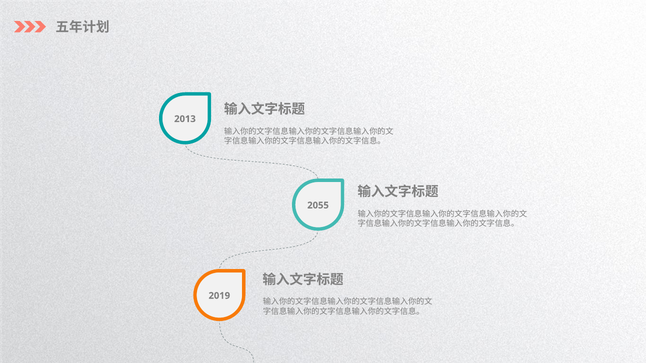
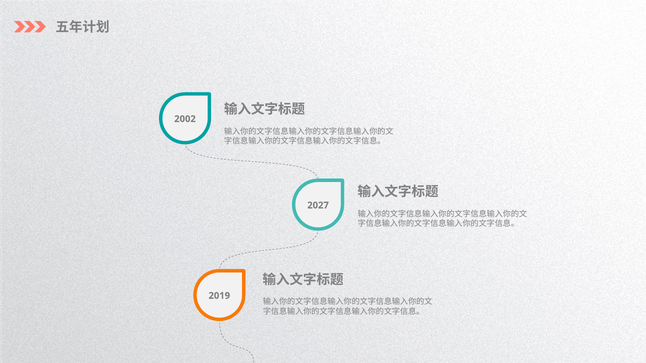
2013: 2013 -> 2002 (185, 119)
2055: 2055 -> 2027 (318, 206)
